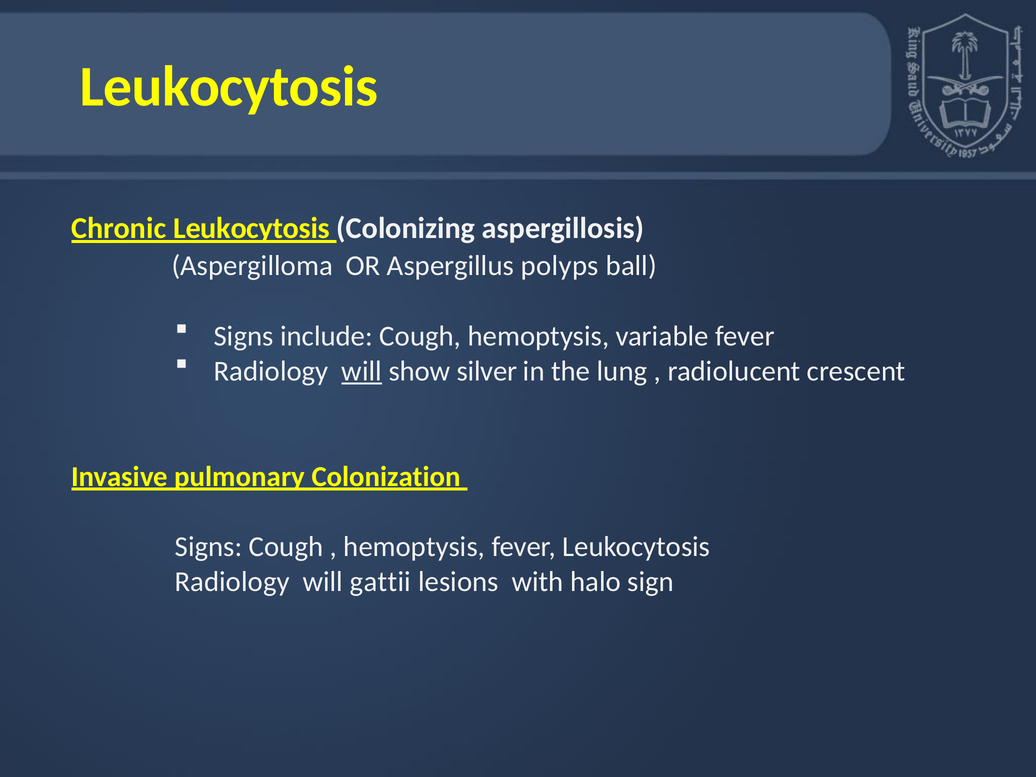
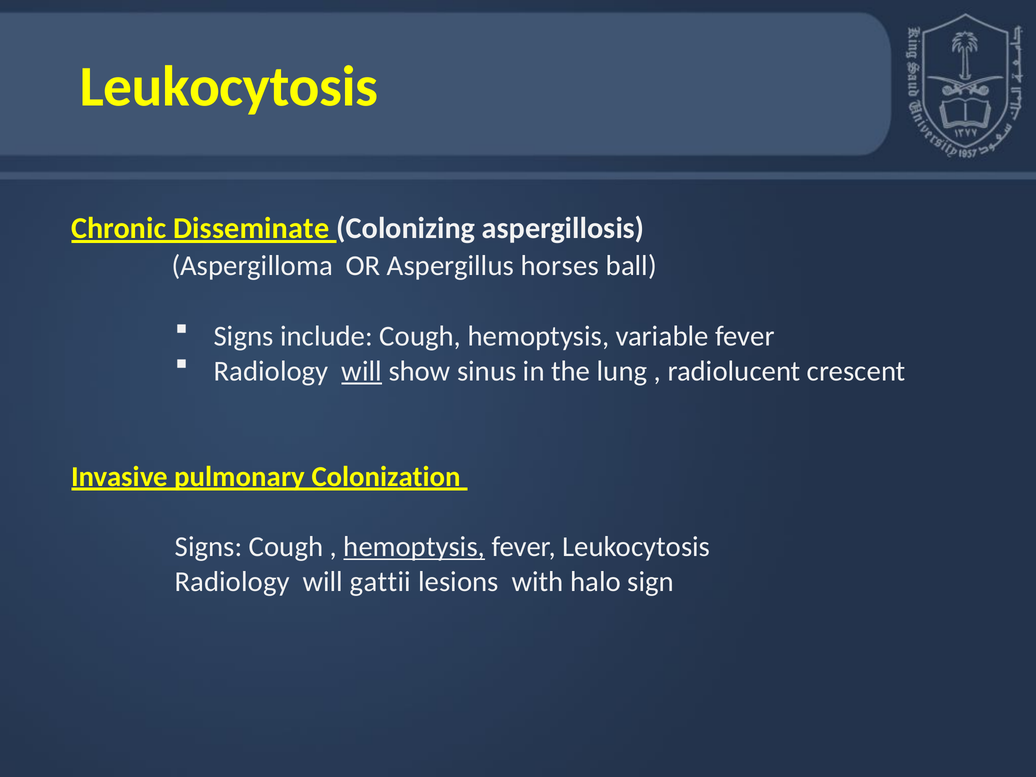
Chronic Leukocytosis: Leukocytosis -> Disseminate (251, 228)
polyps: polyps -> horses (560, 266)
silver: silver -> sinus (487, 371)
hemoptysis underline: none -> present (414, 547)
